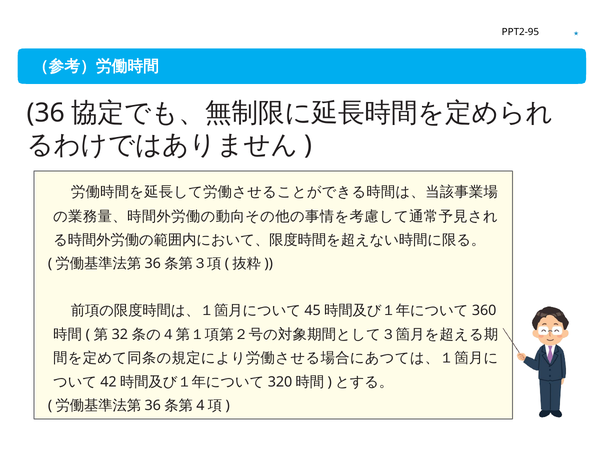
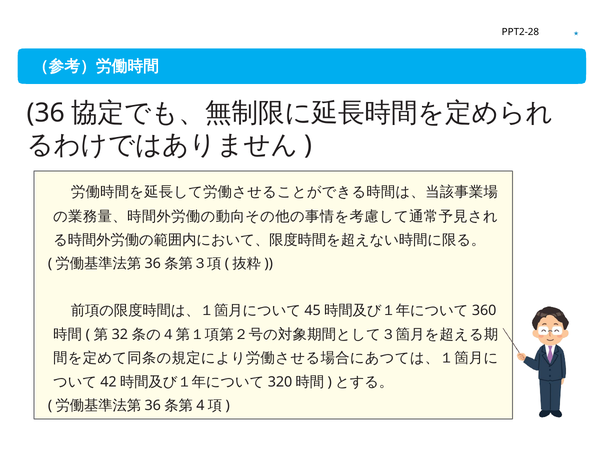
PPT2-95: PPT2-95 -> PPT2-28 (520, 32)
